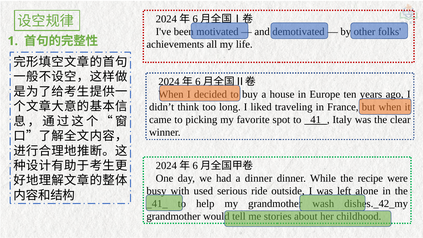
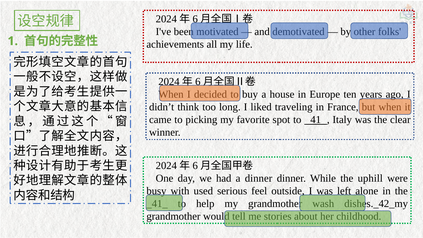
recipe: recipe -> uphill (370, 178)
ride: ride -> feel (259, 191)
